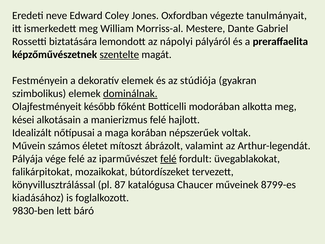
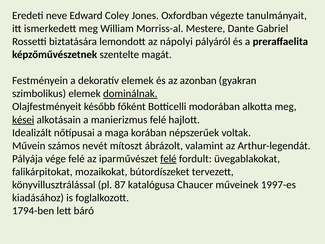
szentelte underline: present -> none (119, 55)
stúdiója: stúdiója -> azonban (198, 81)
kései underline: none -> present (23, 120)
életet: életet -> nevét (95, 146)
8799-es: 8799-es -> 1997-es (278, 185)
9830-ben: 9830-ben -> 1794-ben (33, 211)
